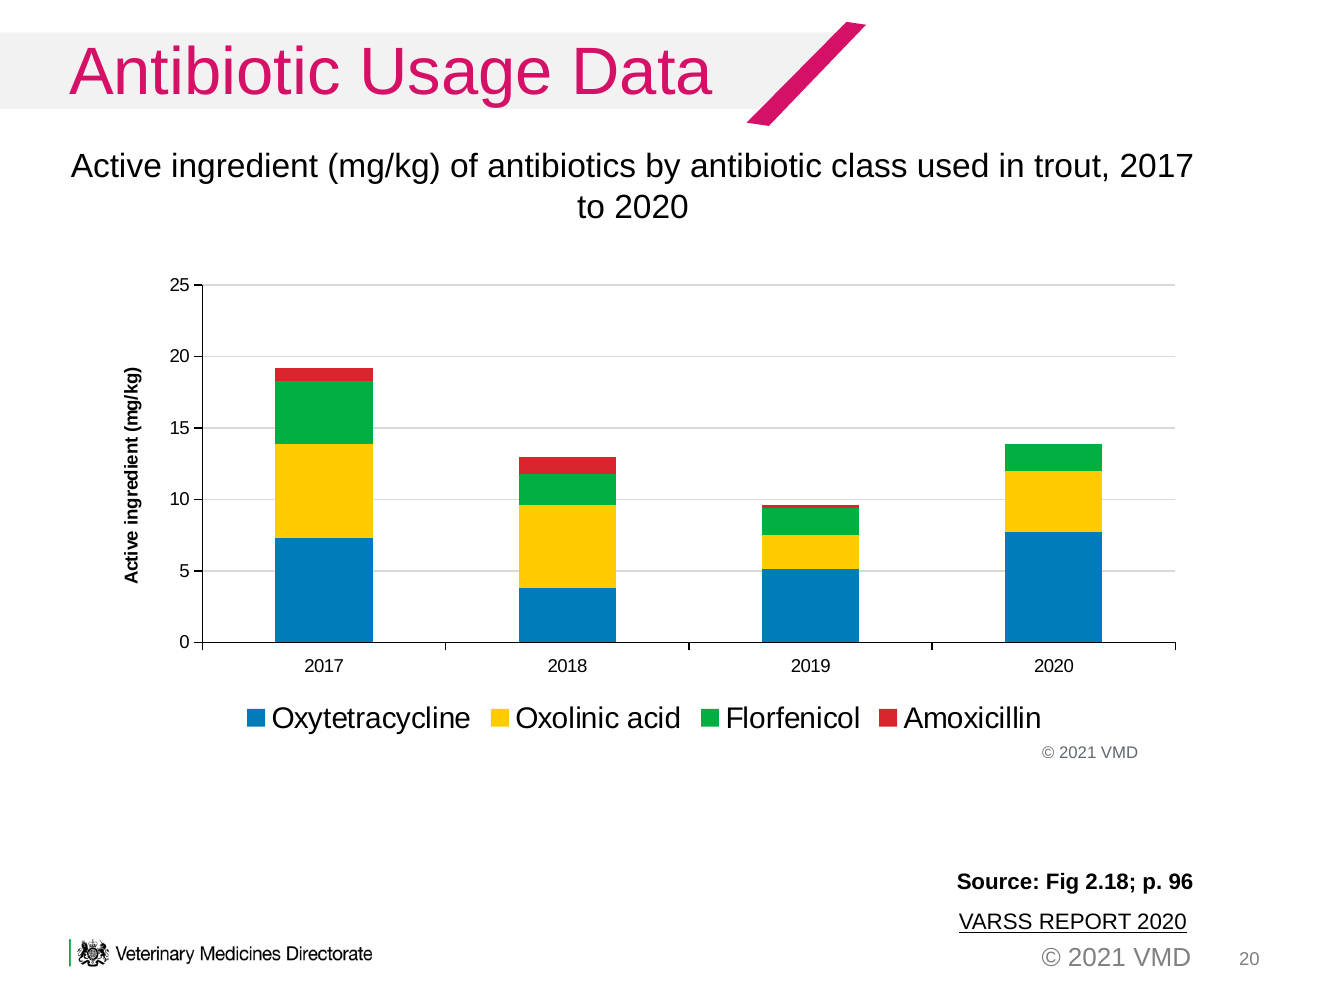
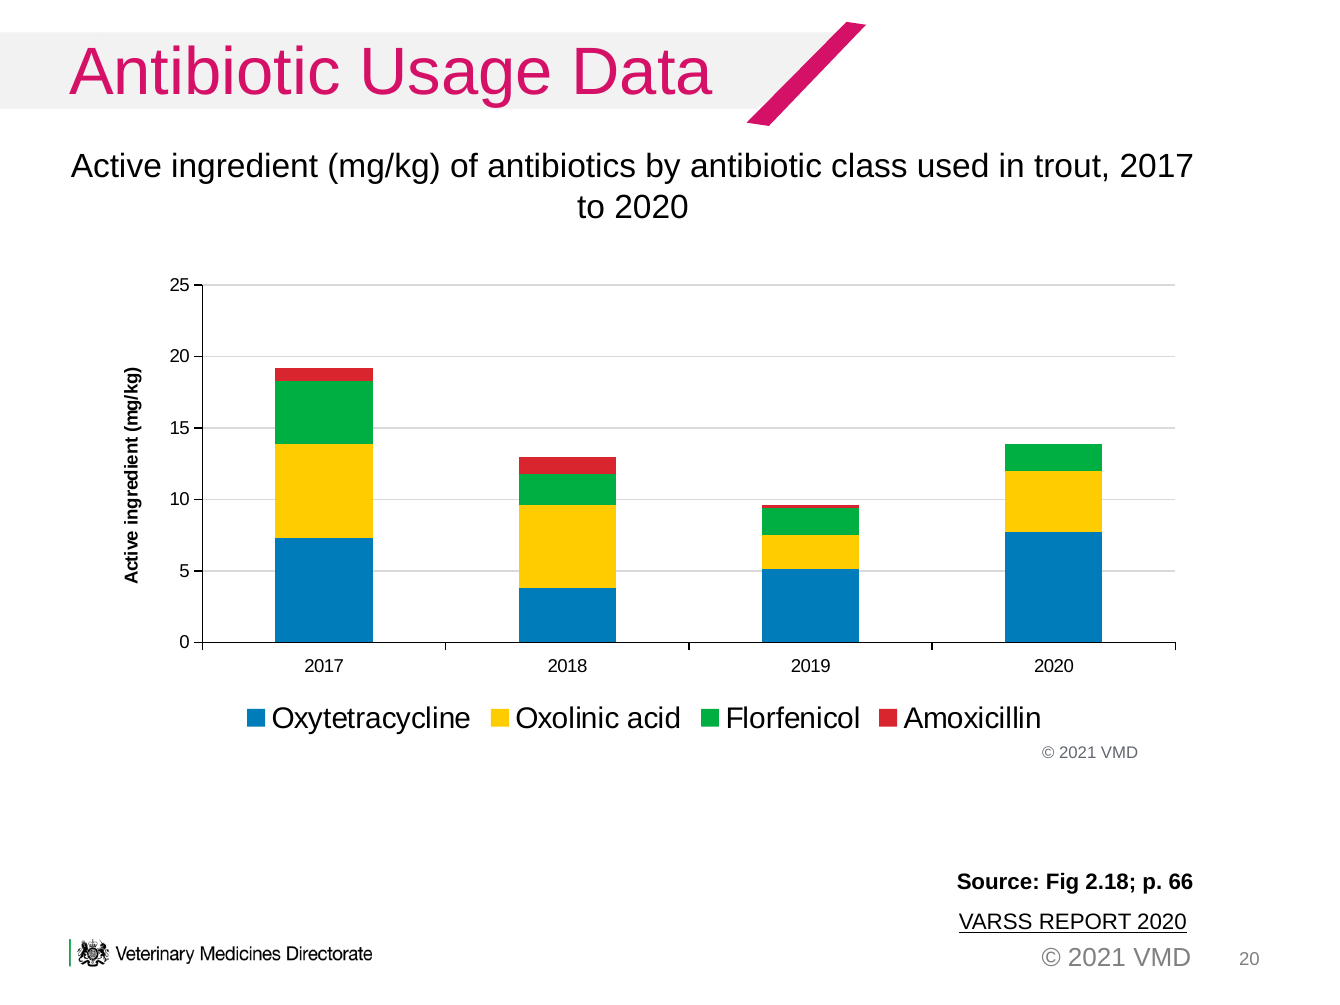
96: 96 -> 66 (1181, 882)
